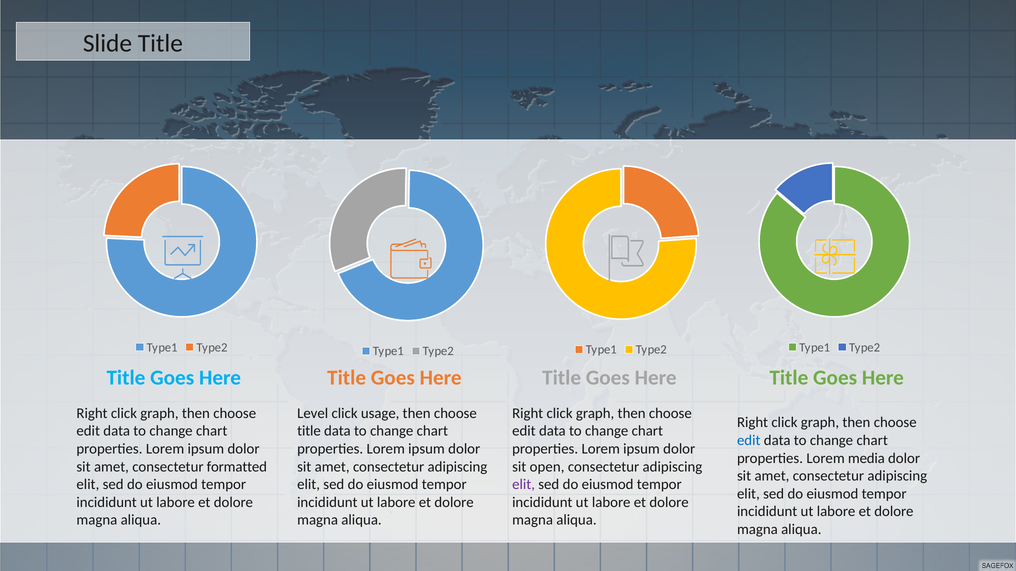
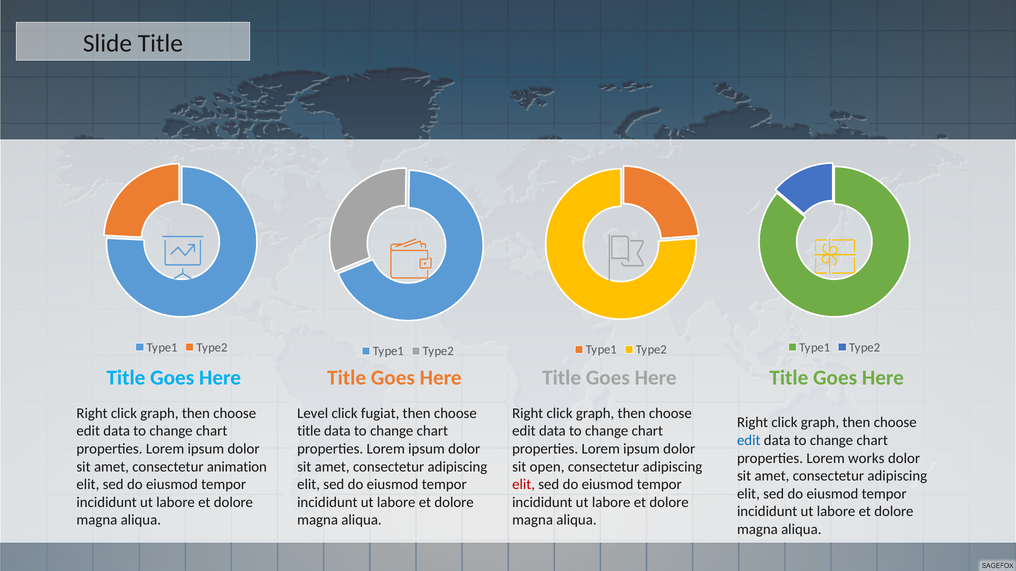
usage: usage -> fugiat (380, 414)
media: media -> works (866, 459)
formatted: formatted -> animation (237, 467)
elit colour: purple -> red (524, 485)
